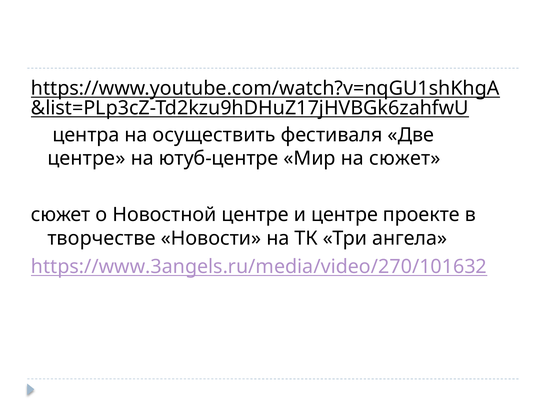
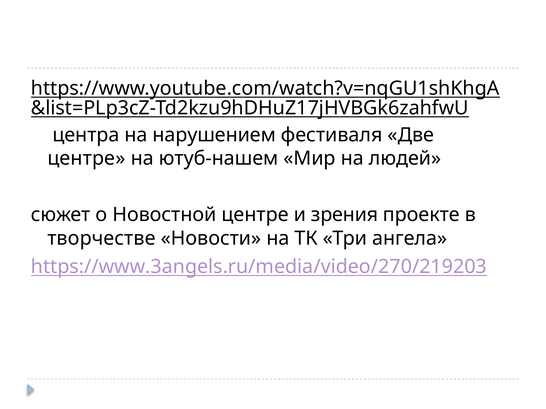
осуществить: осуществить -> нарушением (214, 135)
ютуб-центре: ютуб-центре -> ютуб-нашем (219, 159)
на сюжет: сюжет -> людей (405, 159)
и центре: центре -> зрения (345, 215)
https://www.3angels.ru/media/video/270/101632: https://www.3angels.ru/media/video/270/101632 -> https://www.3angels.ru/media/video/270/219203 (259, 267)
